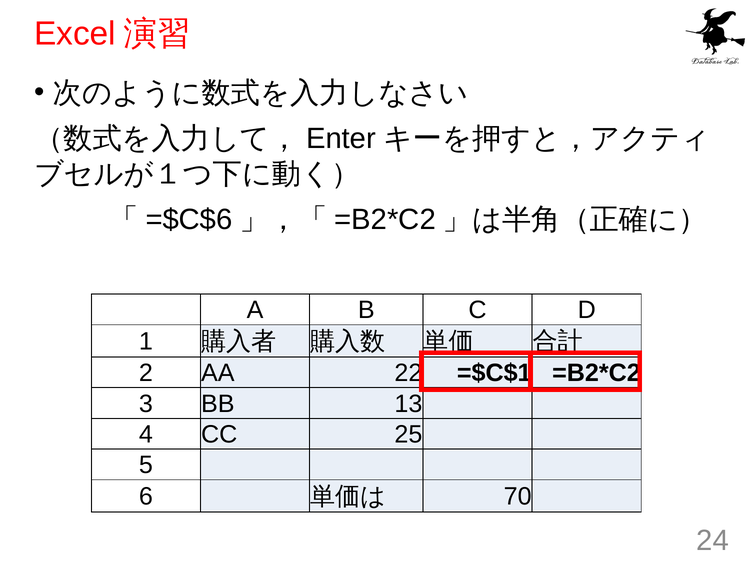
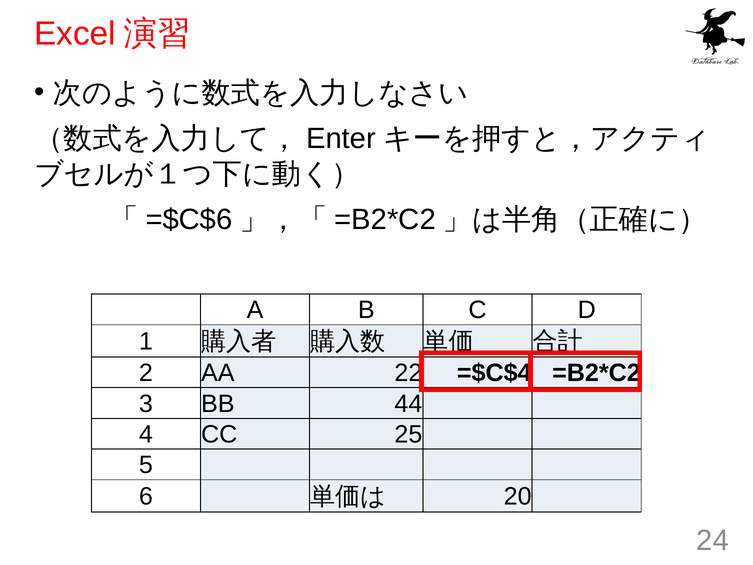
=$C$1: =$C$1 -> =$C$4 (494, 373)
13: 13 -> 44 (408, 404)
70: 70 -> 20 (518, 496)
